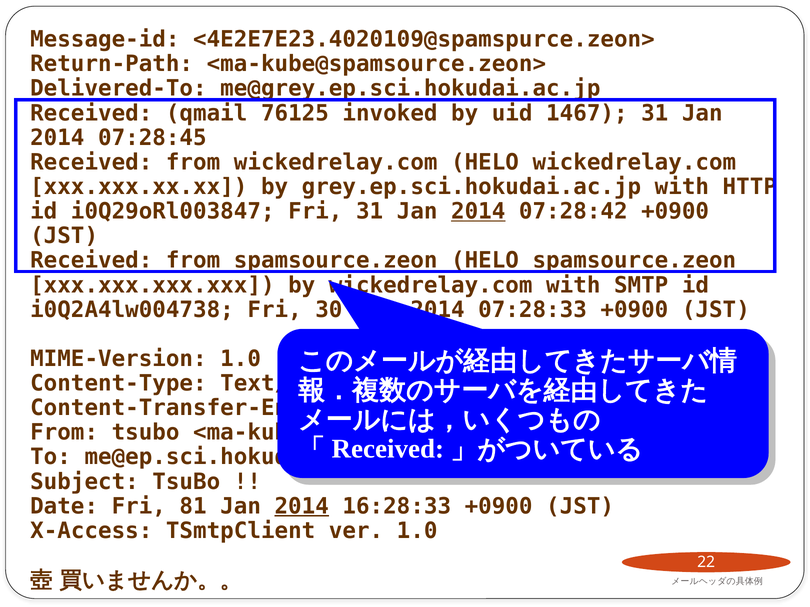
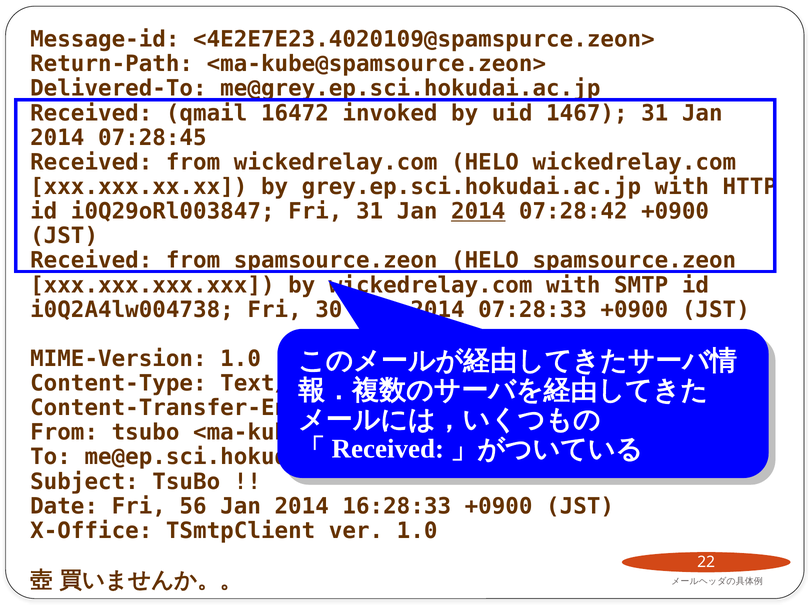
76125: 76125 -> 16472 (295, 113)
81: 81 -> 56 (193, 507)
2014 underline: present -> none (302, 507)
X-Access: X-Access -> X-Office (91, 531)
